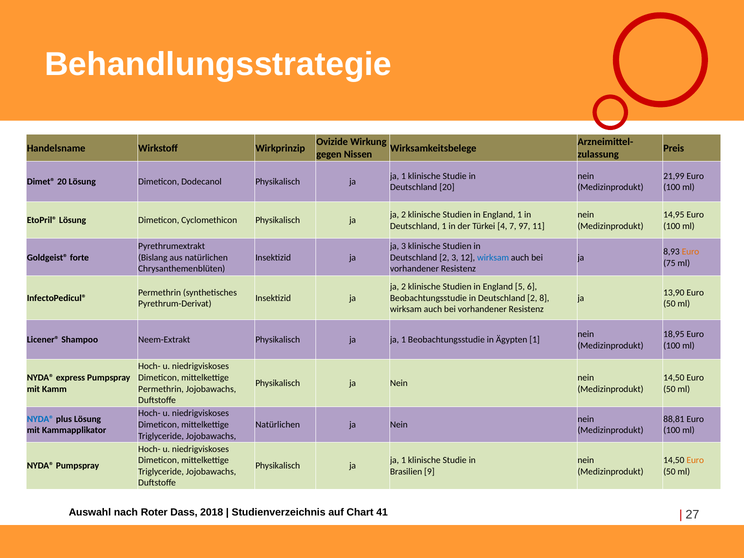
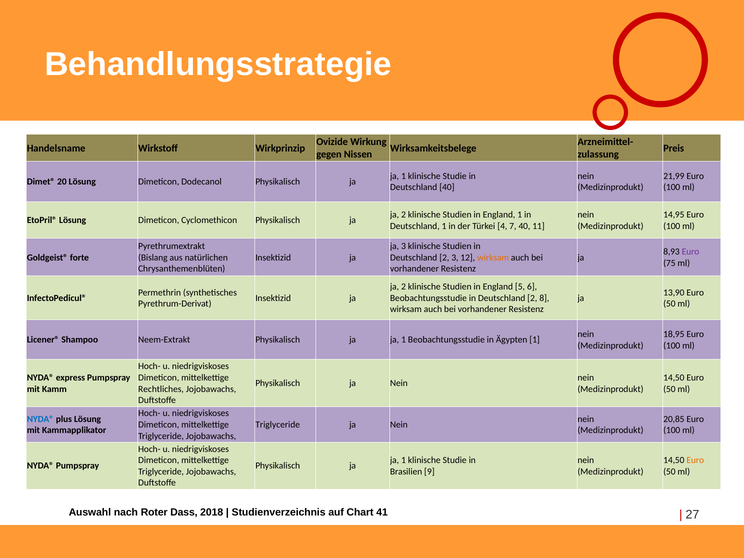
Deutschland 20: 20 -> 40 (447, 187)
7 97: 97 -> 40 (524, 226)
Euro colour: orange -> purple (691, 252)
wirksam colour: blue -> orange (493, 257)
Permethrin: Permethrin -> Rechtliches (161, 389)
88,81: 88,81 -> 20,85 (674, 419)
Natürlichen: Natürlichen -> Triglyceride (278, 425)
